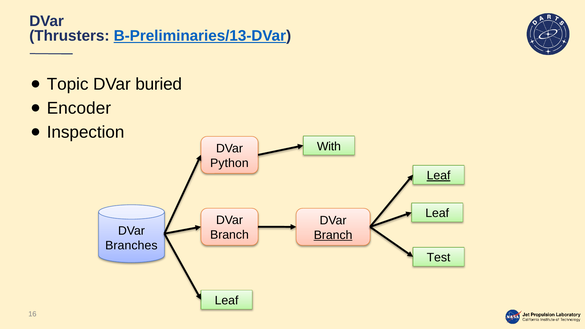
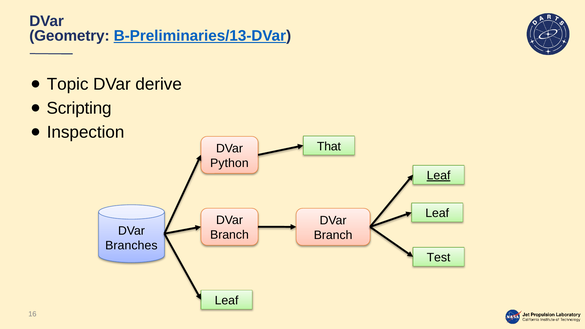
Thrusters: Thrusters -> Geometry (69, 36)
buried: buried -> derive (159, 84)
Encoder: Encoder -> Scripting (79, 108)
With: With -> That (329, 146)
Branch underline: present -> none (333, 235)
